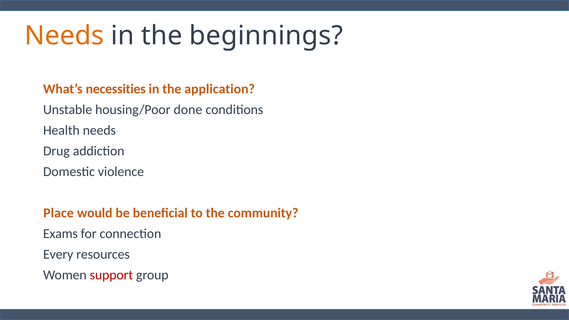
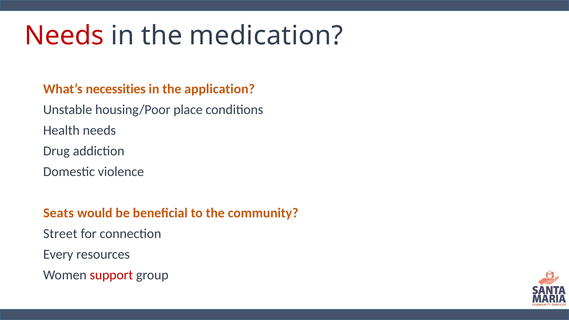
Needs colour: orange -> red (64, 36)
beginnings: beginnings -> medication (266, 36)
done: done -> place (188, 110)
Place: Place -> Seats (59, 213)
Exams: Exams -> Street (60, 234)
